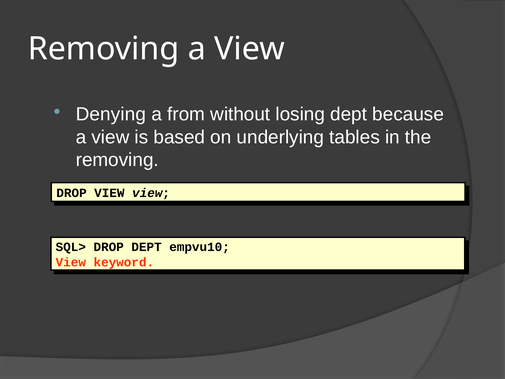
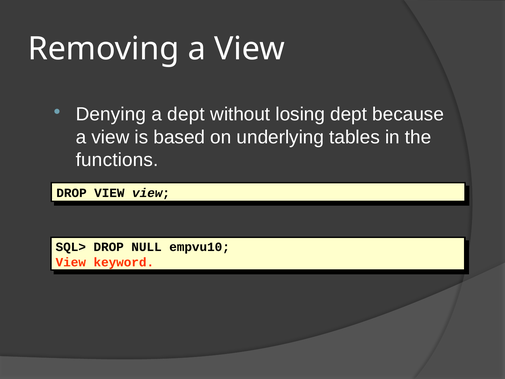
a from: from -> dept (186, 114)
removing: removing -> functions (117, 160)
DROP DEPT: DEPT -> NULL (147, 247)
